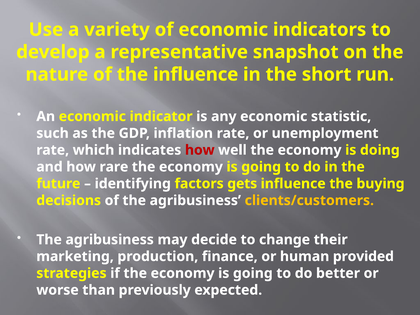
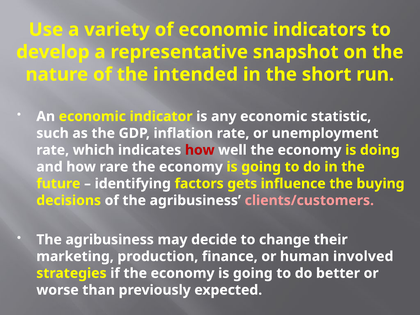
the influence: influence -> intended (195, 74)
clients/customers colour: yellow -> pink (309, 200)
provided: provided -> involved (363, 256)
